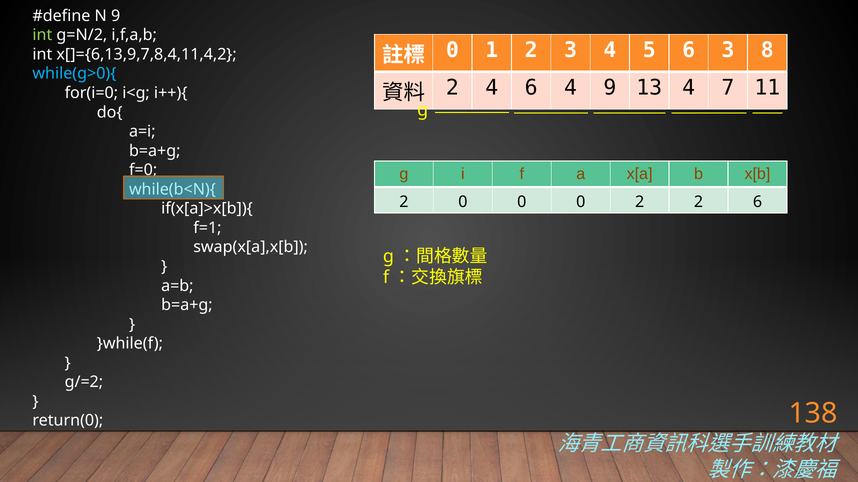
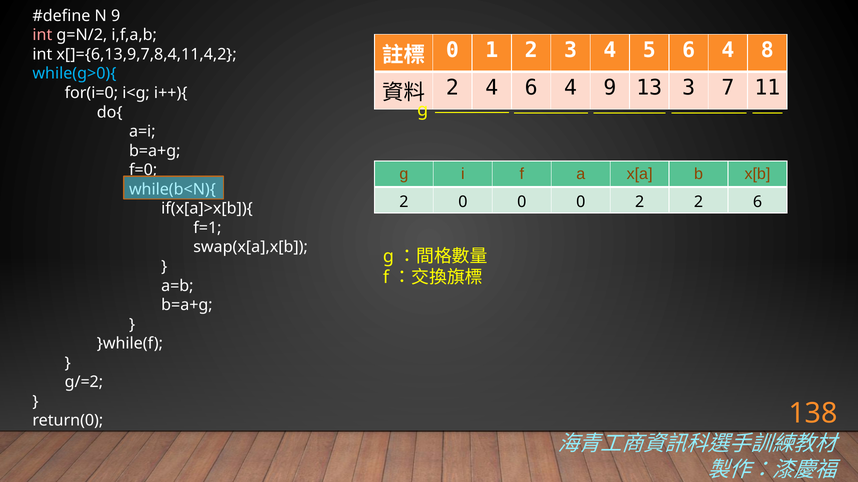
int colour: light green -> pink (42, 35)
5 6 3: 3 -> 4 (728, 50)
13 4: 4 -> 3 (689, 88)
